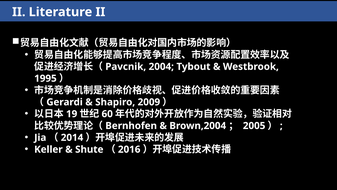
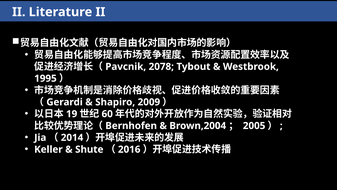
2004: 2004 -> 2078 (161, 66)
